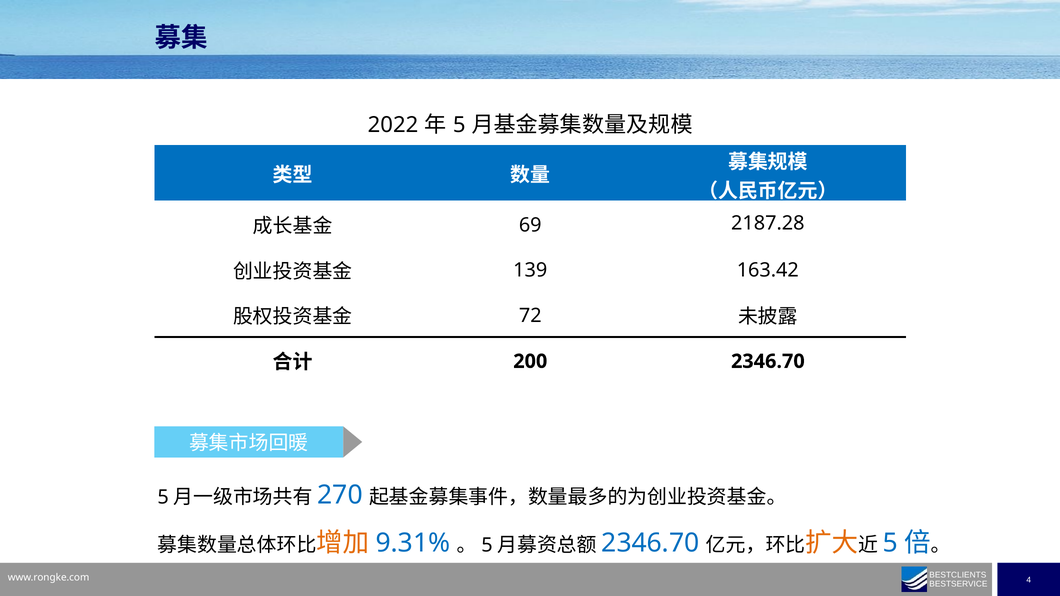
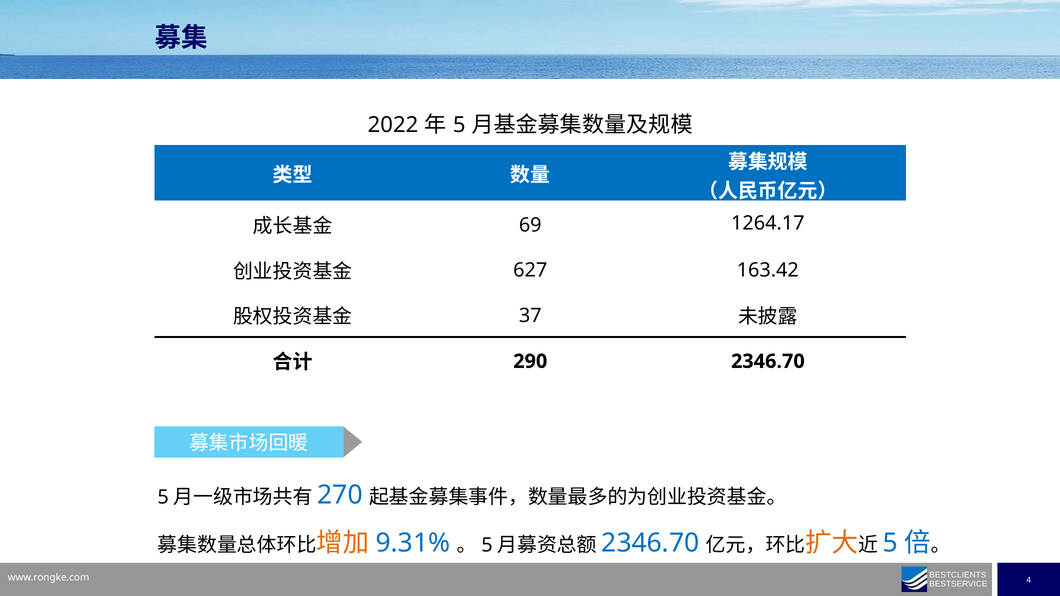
2187.28: 2187.28 -> 1264.17 (768, 223)
139: 139 -> 627 (530, 271)
72: 72 -> 37 (530, 316)
200: 200 -> 290 (530, 361)
